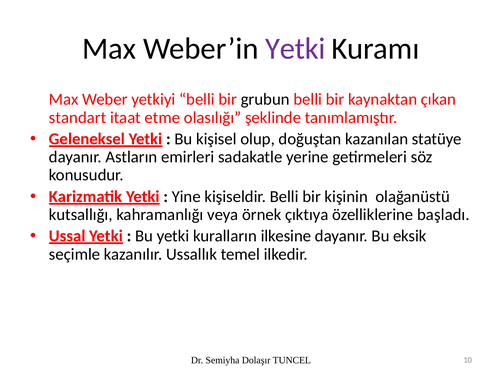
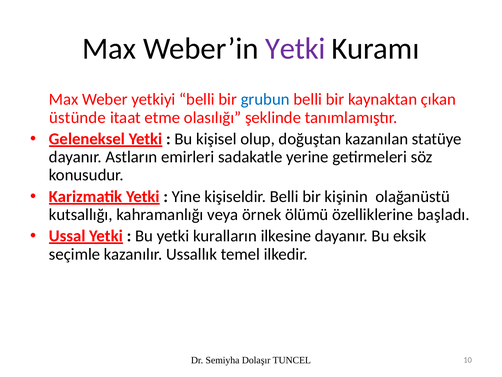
grubun colour: black -> blue (265, 99)
standart: standart -> üstünde (78, 117)
çıktıya: çıktıya -> ölümü (307, 214)
